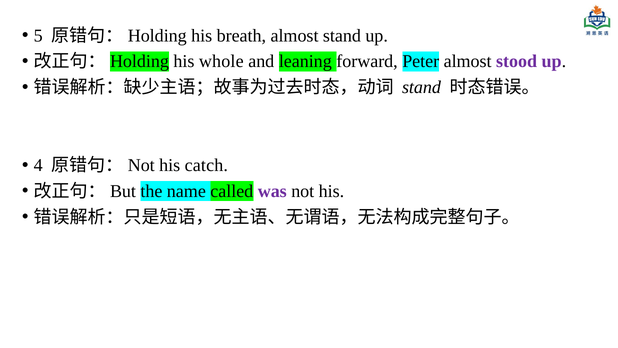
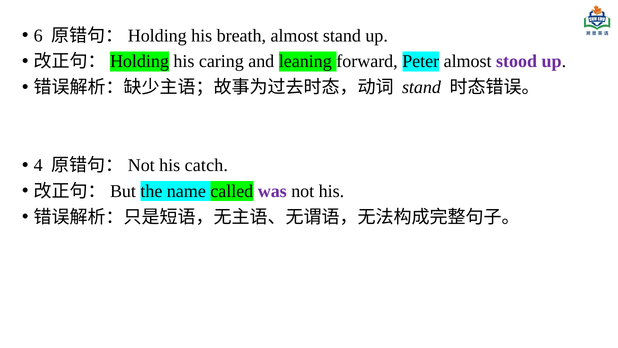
5: 5 -> 6 (38, 36)
whole: whole -> caring (221, 61)
